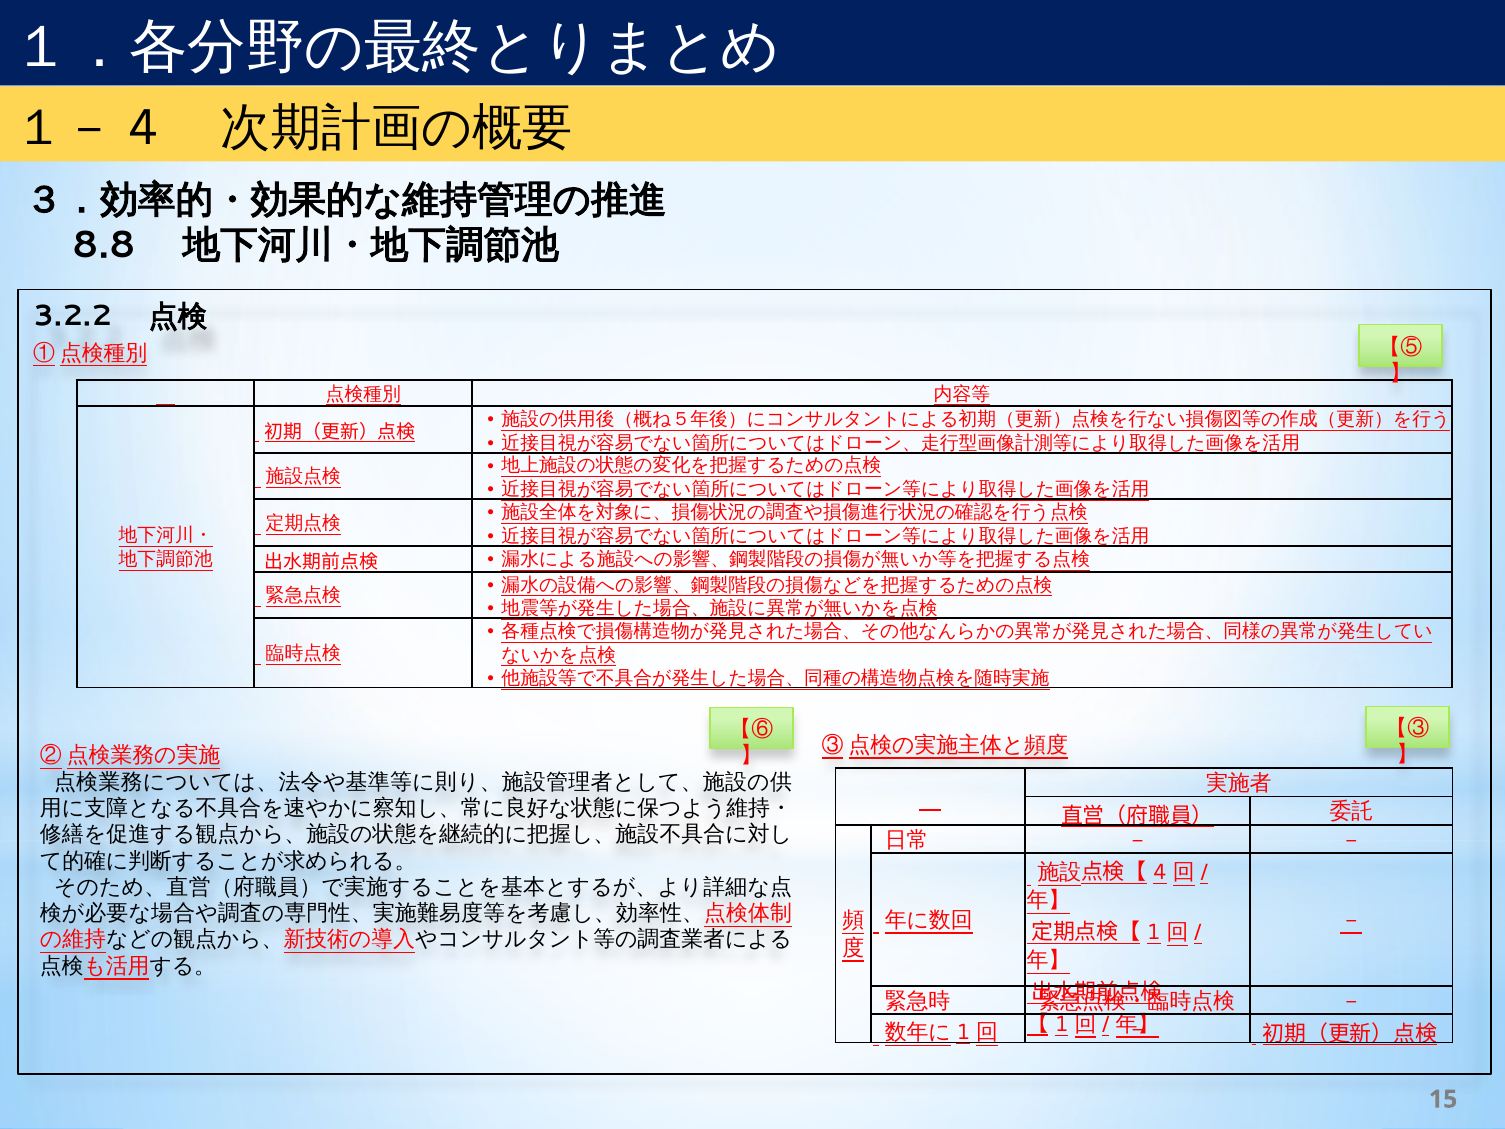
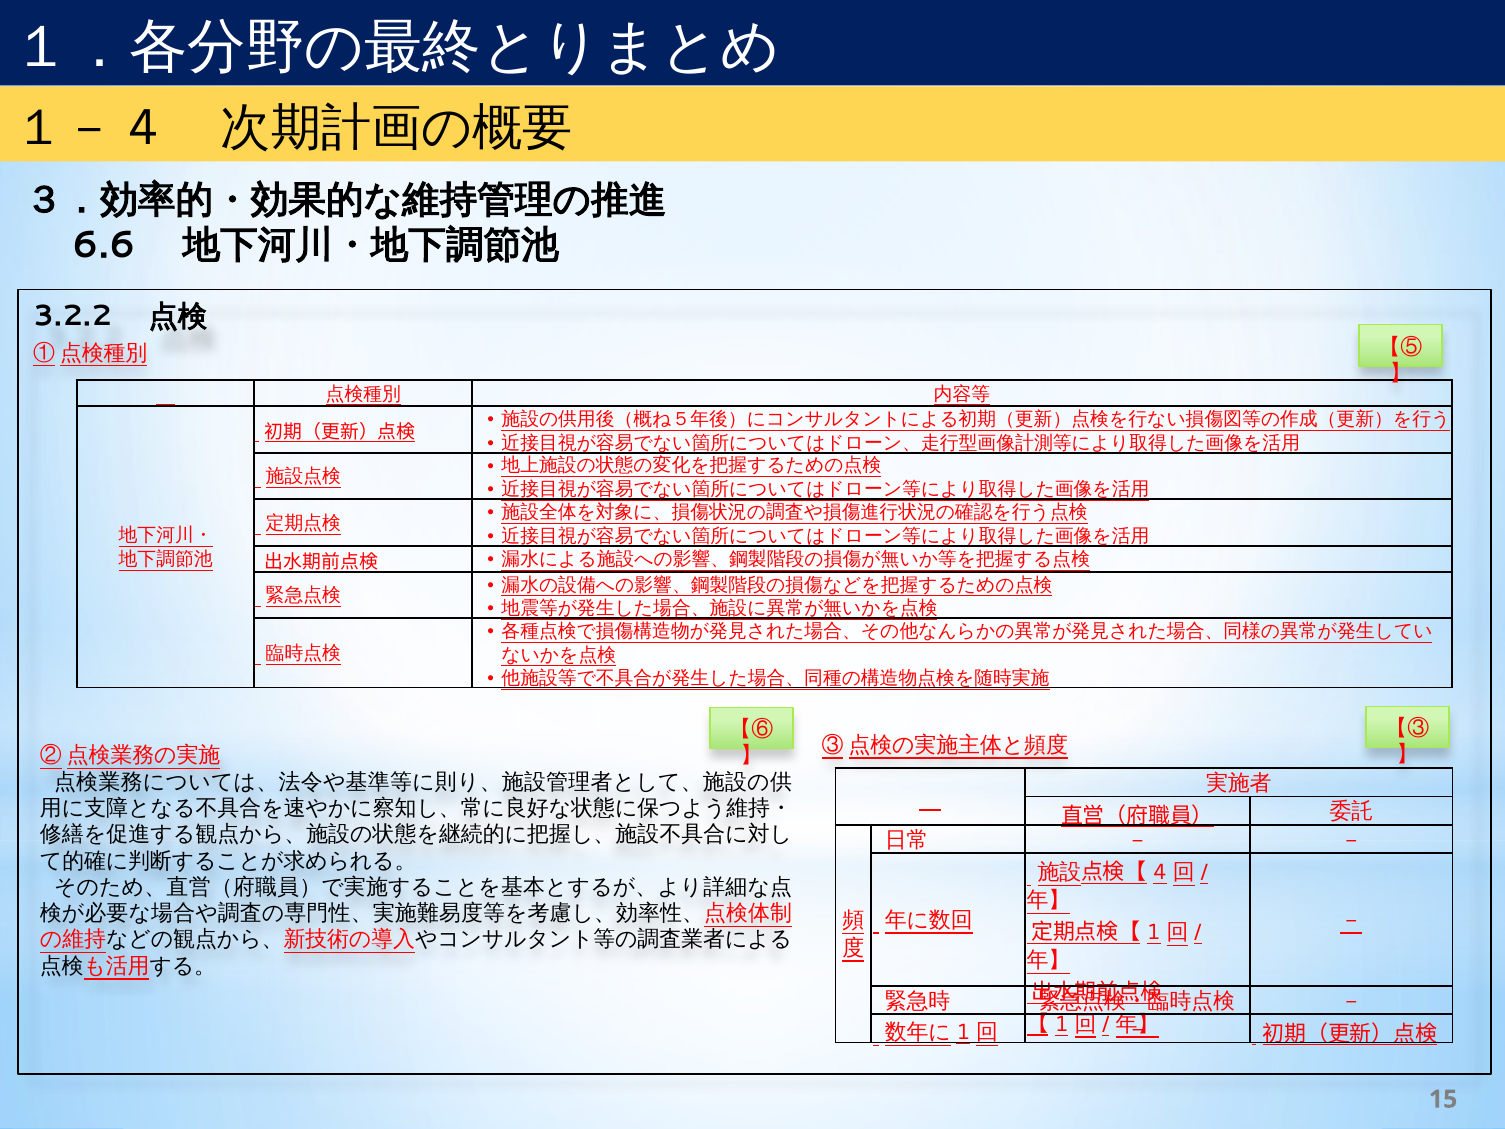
8.8: 8.8 -> 6.6 (104, 245)
